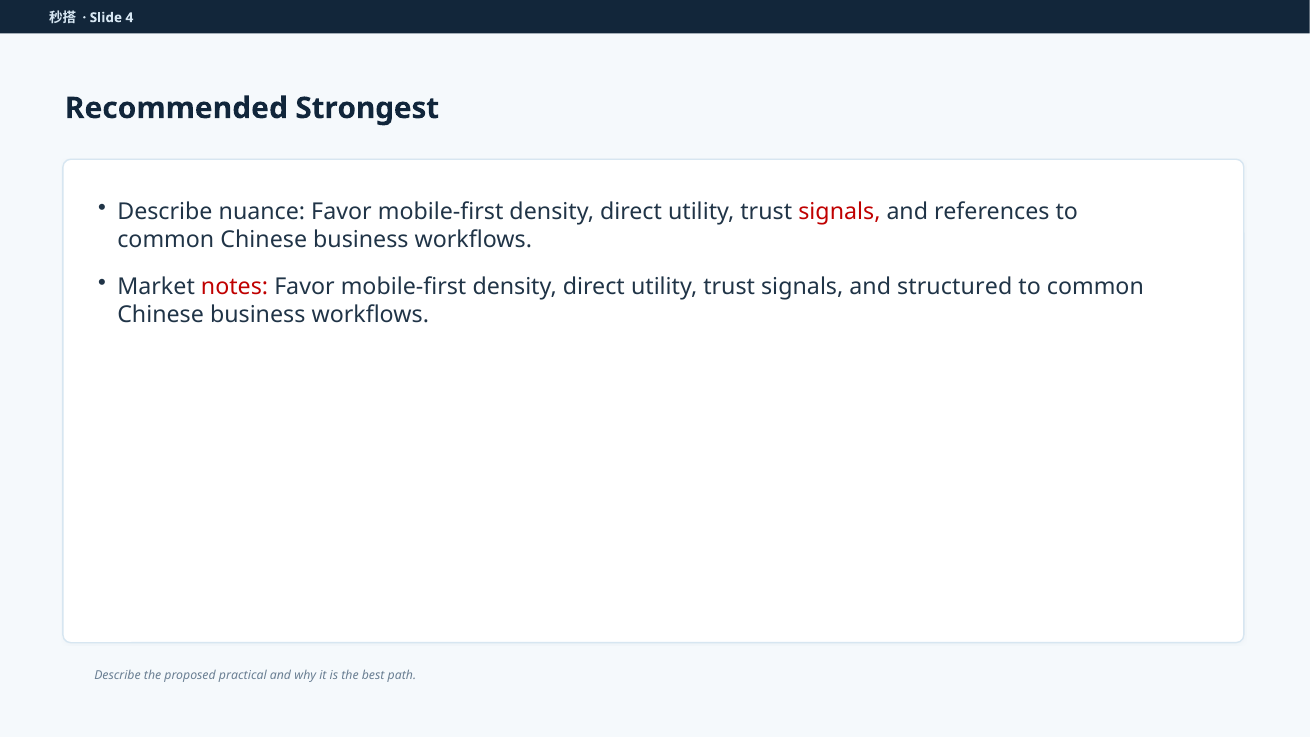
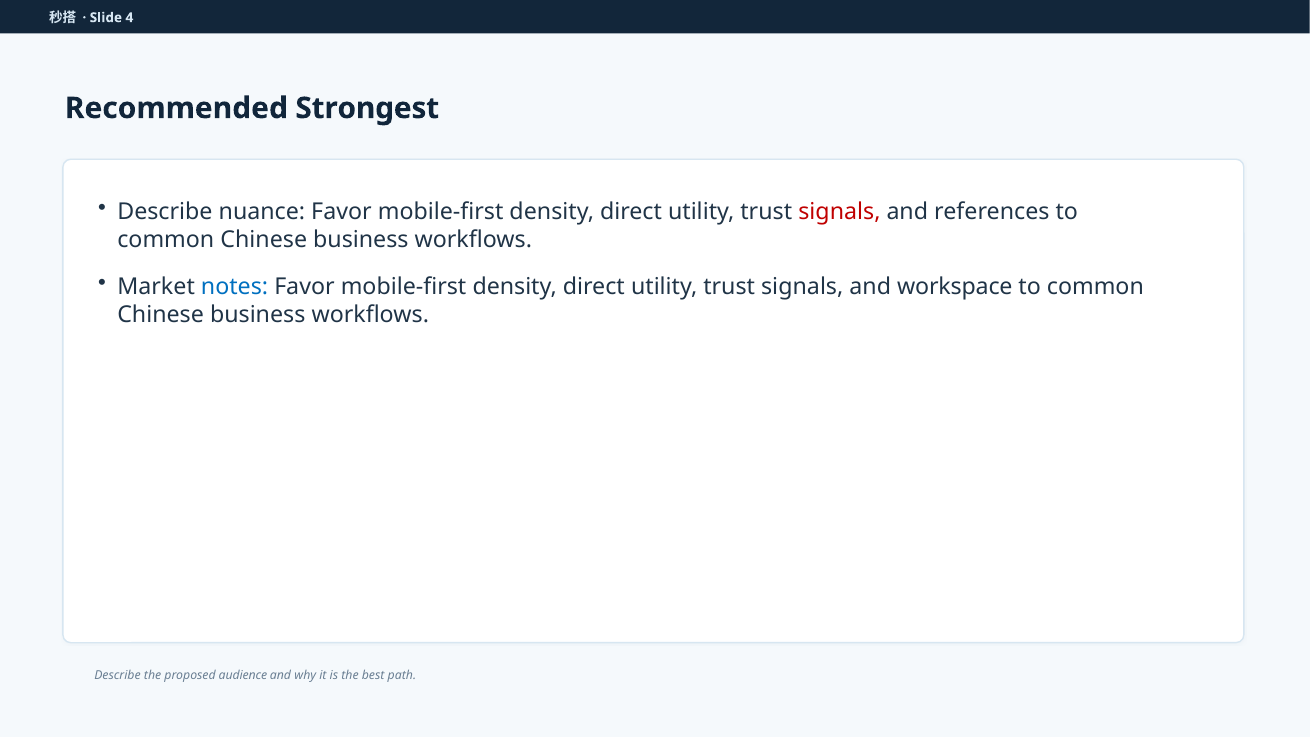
notes colour: red -> blue (235, 287)
structured: structured -> workspace (955, 287)
practical: practical -> audience (243, 675)
